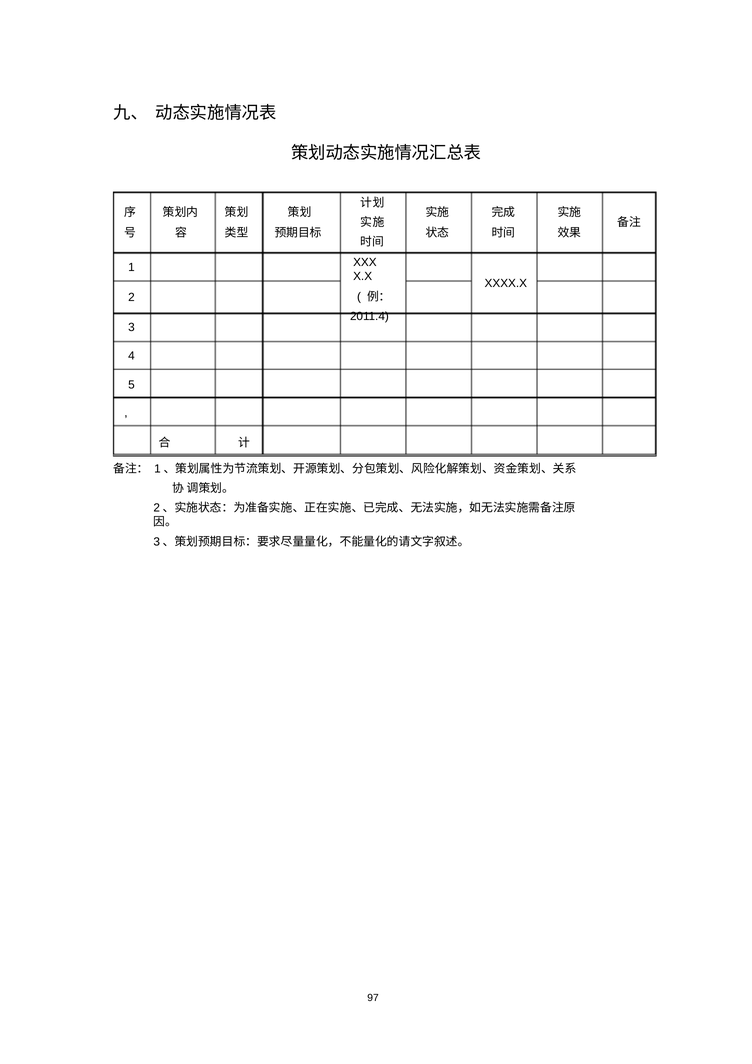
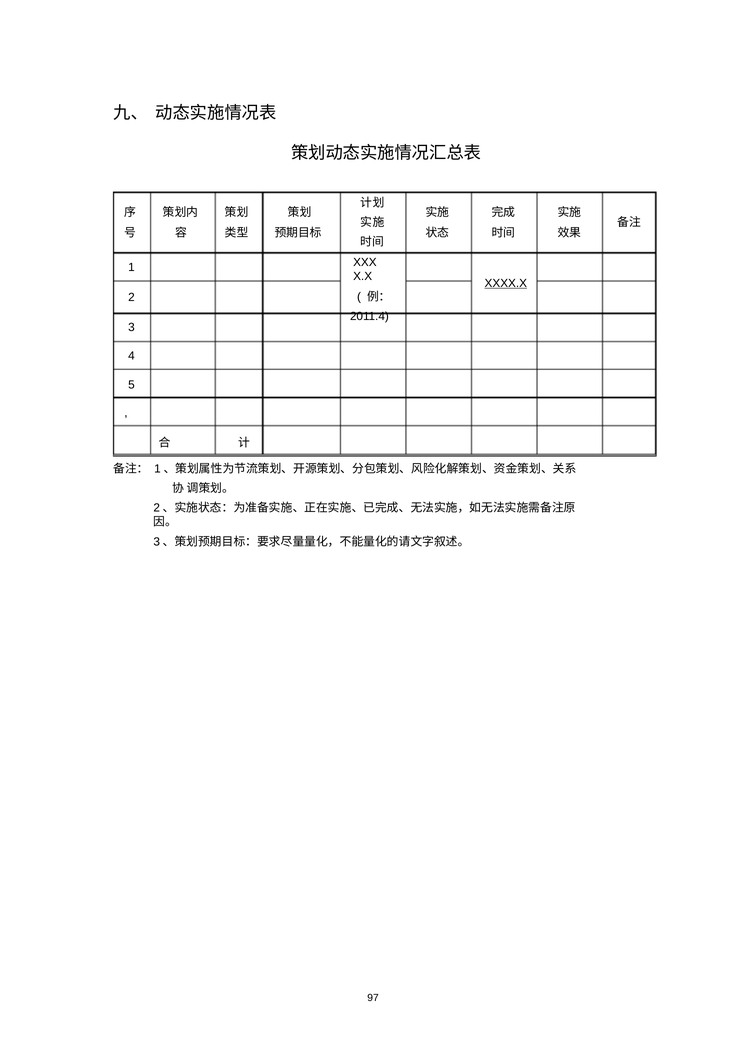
XXXX.X underline: none -> present (506, 283)
